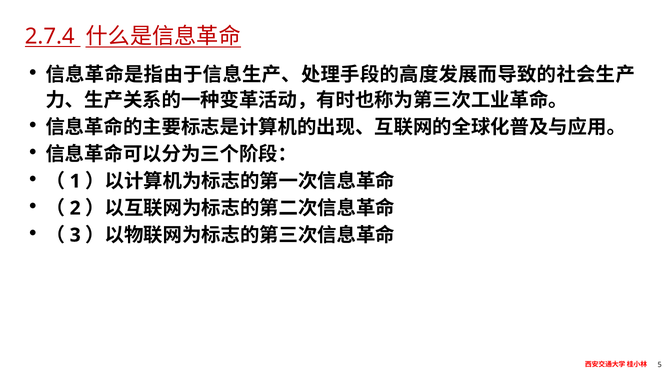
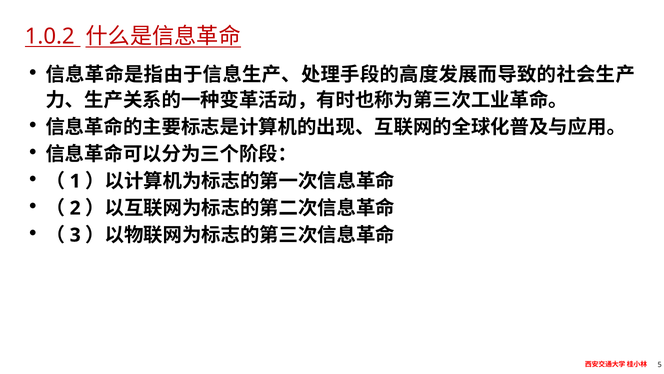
2.7.4: 2.7.4 -> 1.0.2 (50, 36)
